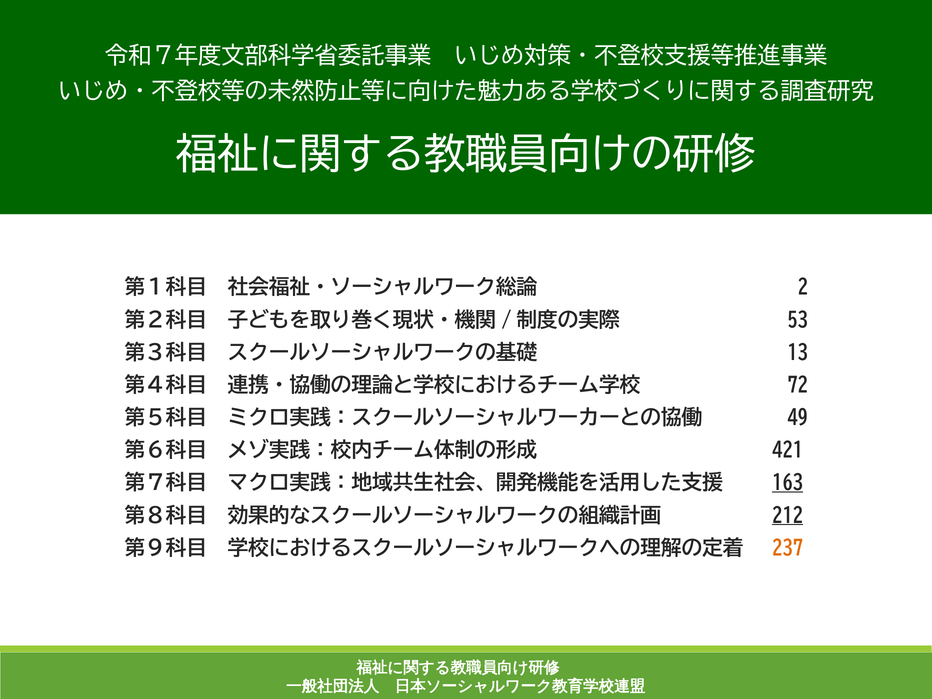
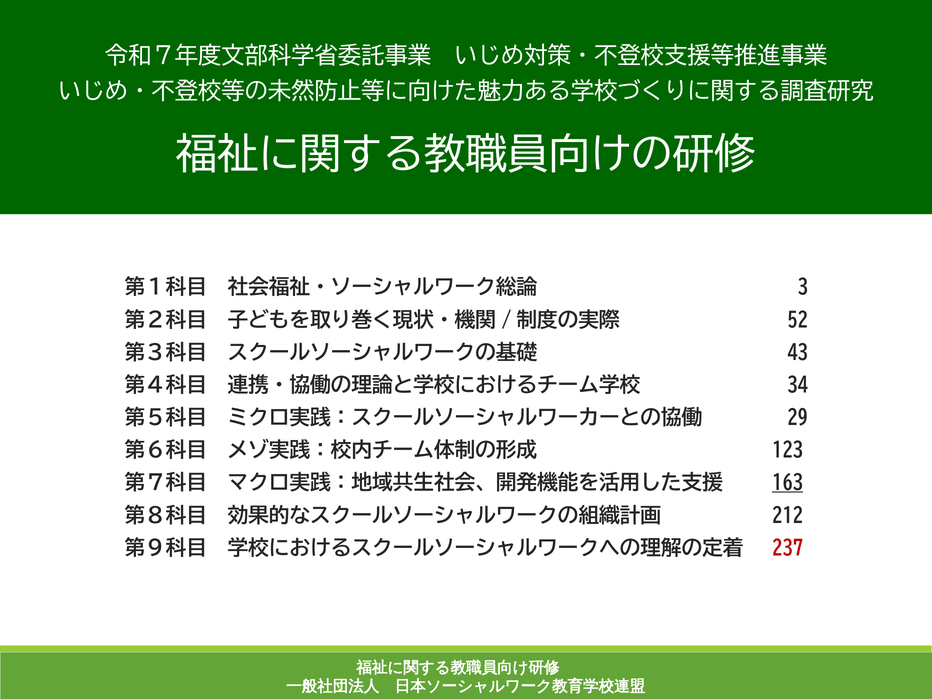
2: 2 -> 3 (803, 288)
53: 53 -> 52 (798, 320)
13: 13 -> 43 (798, 353)
72: 72 -> 34 (798, 385)
49: 49 -> 29 (798, 418)
421: 421 -> 123 (788, 451)
212 underline: present -> none (788, 516)
237 colour: orange -> red (788, 548)
